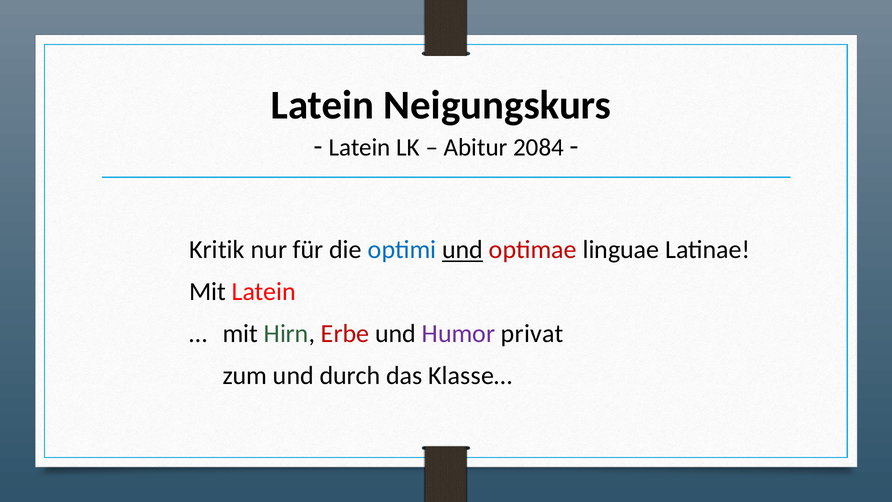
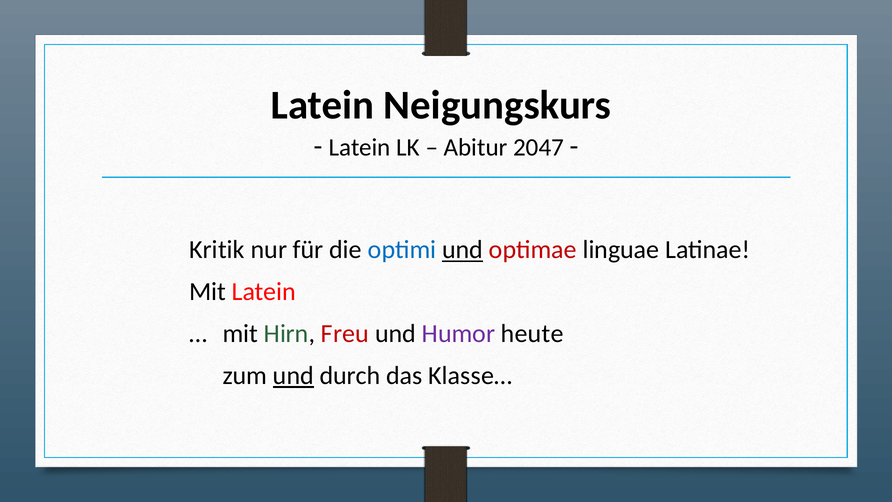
2084: 2084 -> 2047 (539, 147)
Erbe: Erbe -> Freu (345, 334)
privat: privat -> heute (532, 334)
und underline: none -> present (293, 376)
